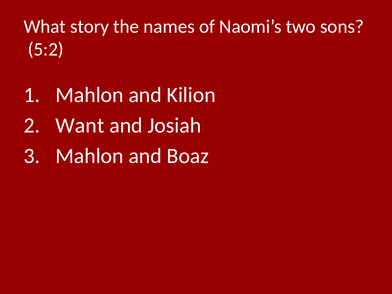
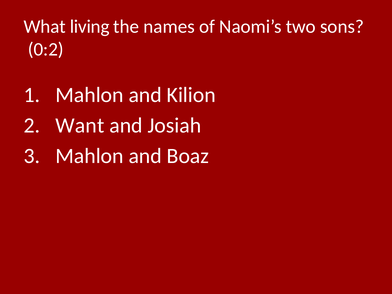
story: story -> living (90, 26)
5:2: 5:2 -> 0:2 (46, 49)
